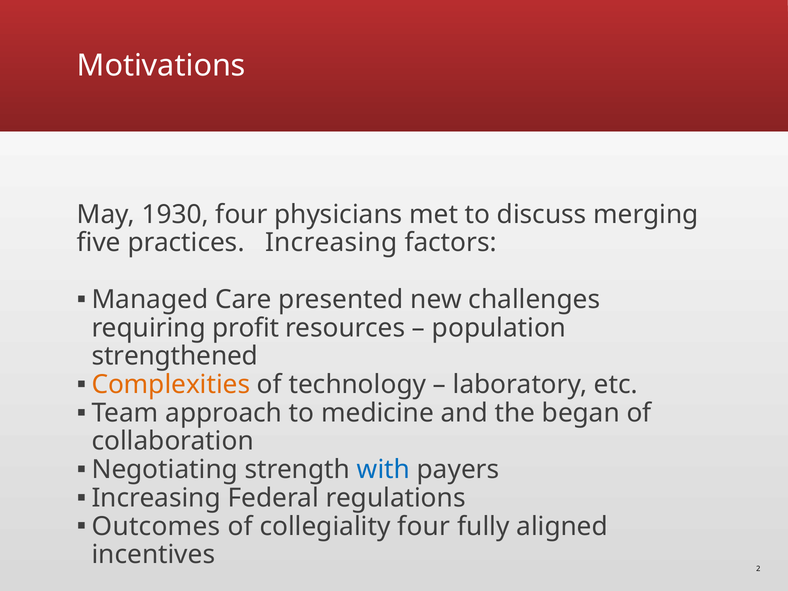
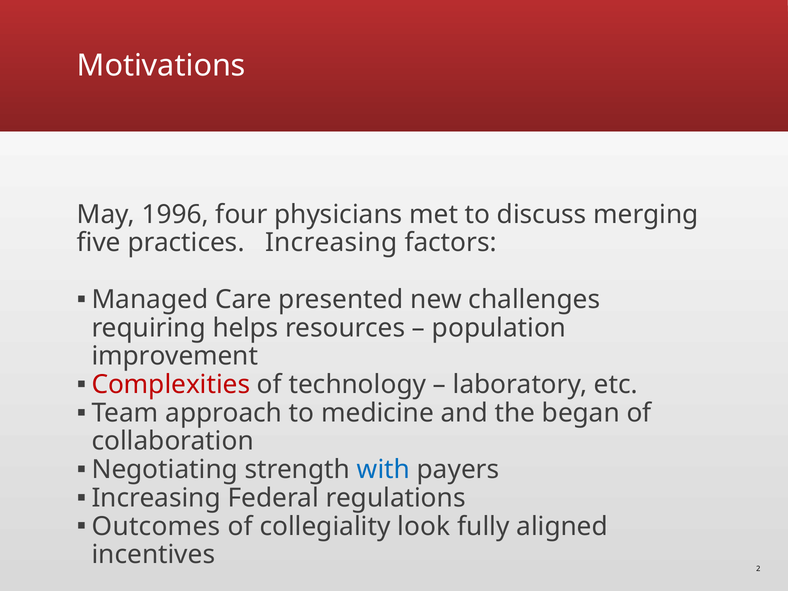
1930: 1930 -> 1996 (175, 214)
profit: profit -> helps (246, 328)
strengthened: strengthened -> improvement (175, 356)
Complexities colour: orange -> red (171, 385)
collegiality four: four -> look (424, 526)
